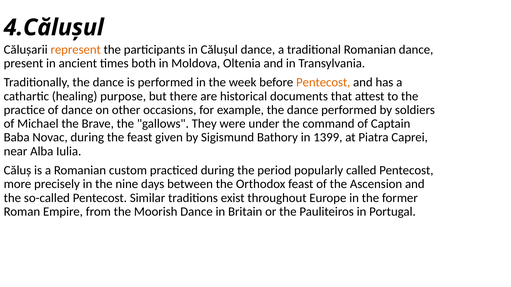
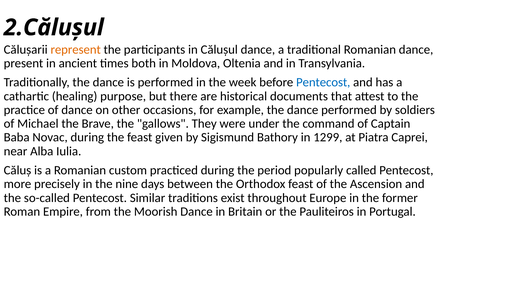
4.Călușul: 4.Călușul -> 2.Călușul (54, 28)
Pentecost colour: orange -> blue (323, 82)
1399: 1399 -> 1299 (328, 138)
